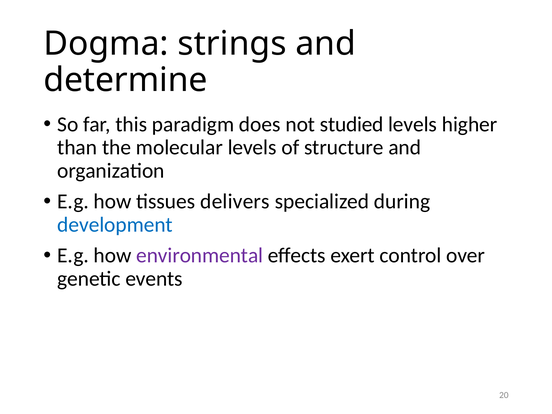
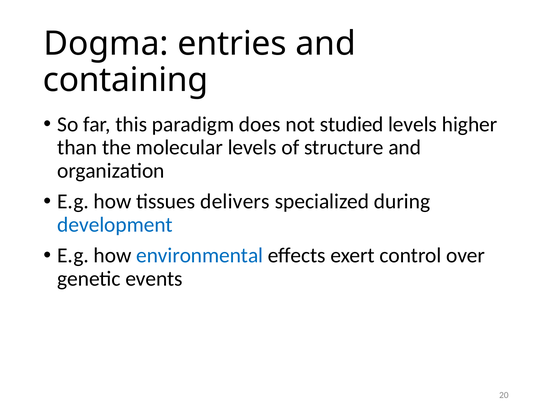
strings: strings -> entries (232, 44)
determine: determine -> containing (126, 80)
environmental colour: purple -> blue (200, 255)
